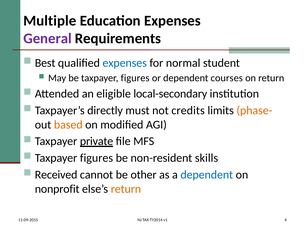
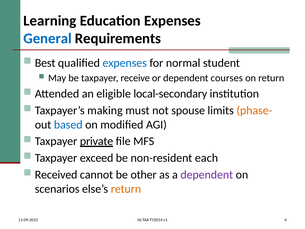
Multiple: Multiple -> Learning (50, 21)
General colour: purple -> blue (48, 39)
be taxpayer figures: figures -> receive (135, 78)
directly: directly -> making (105, 110)
credits: credits -> spouse (188, 110)
based colour: orange -> blue (68, 125)
figures: figures -> exceed (97, 158)
skills: skills -> each (206, 158)
dependent colour: blue -> purple (207, 174)
nonprofit: nonprofit -> scenarios (57, 189)
